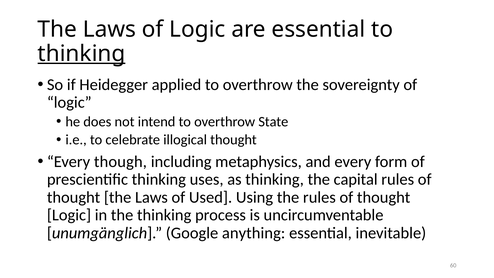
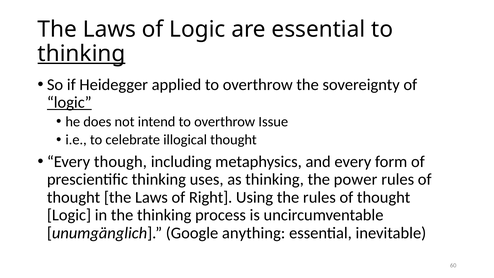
logic underline: none -> present (69, 102)
State: State -> Issue (273, 122)
capital: capital -> power (356, 179)
Used: Used -> Right (211, 197)
